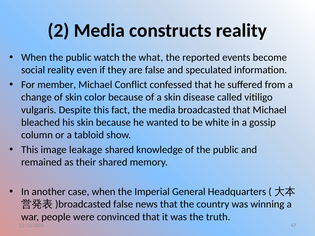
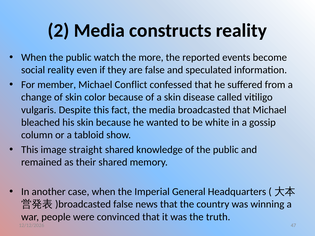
what: what -> more (151, 57)
leakage: leakage -> straight (86, 150)
